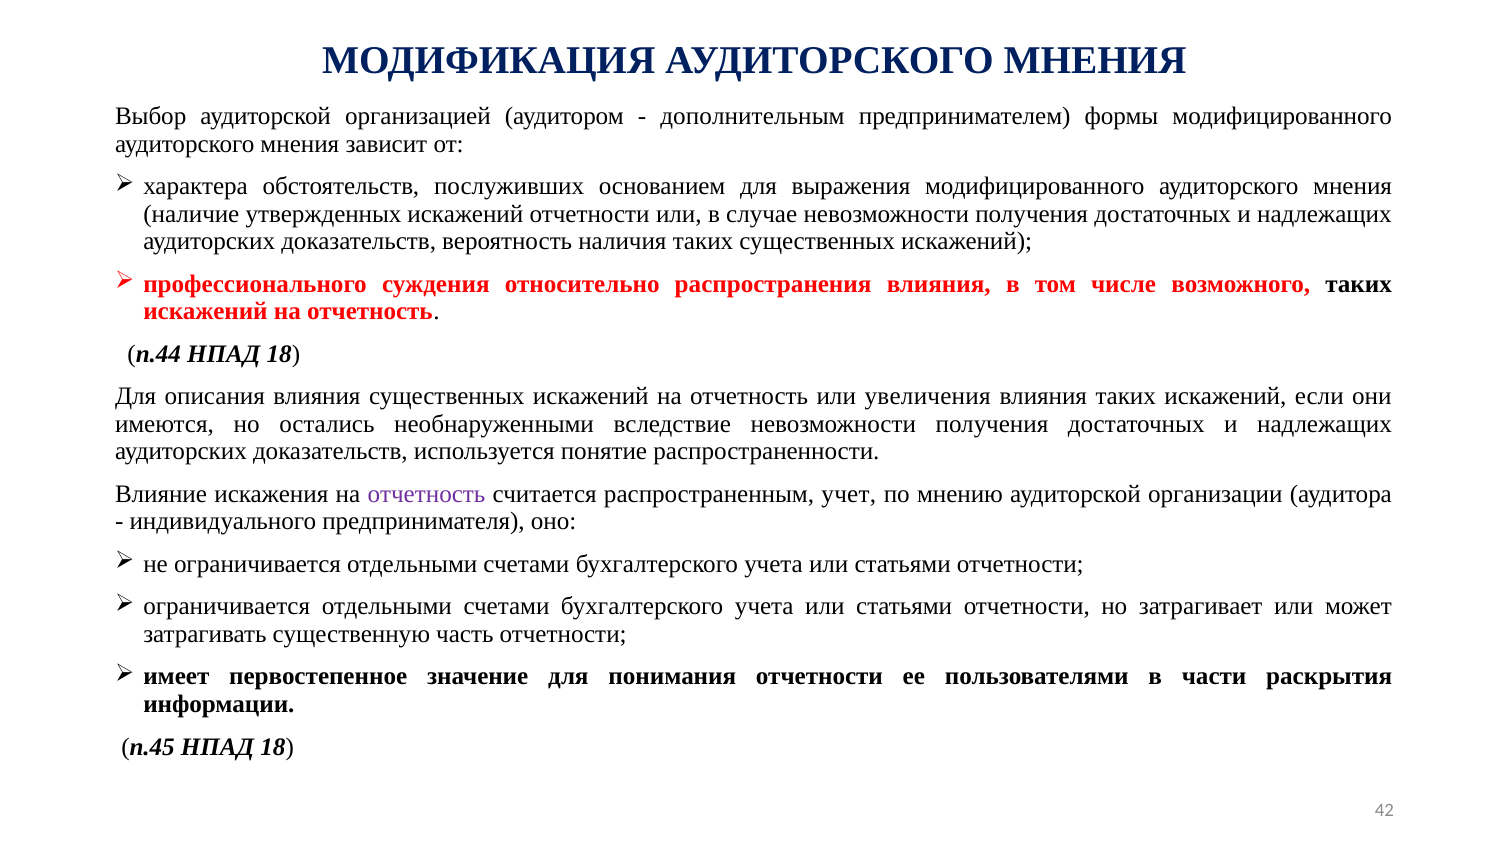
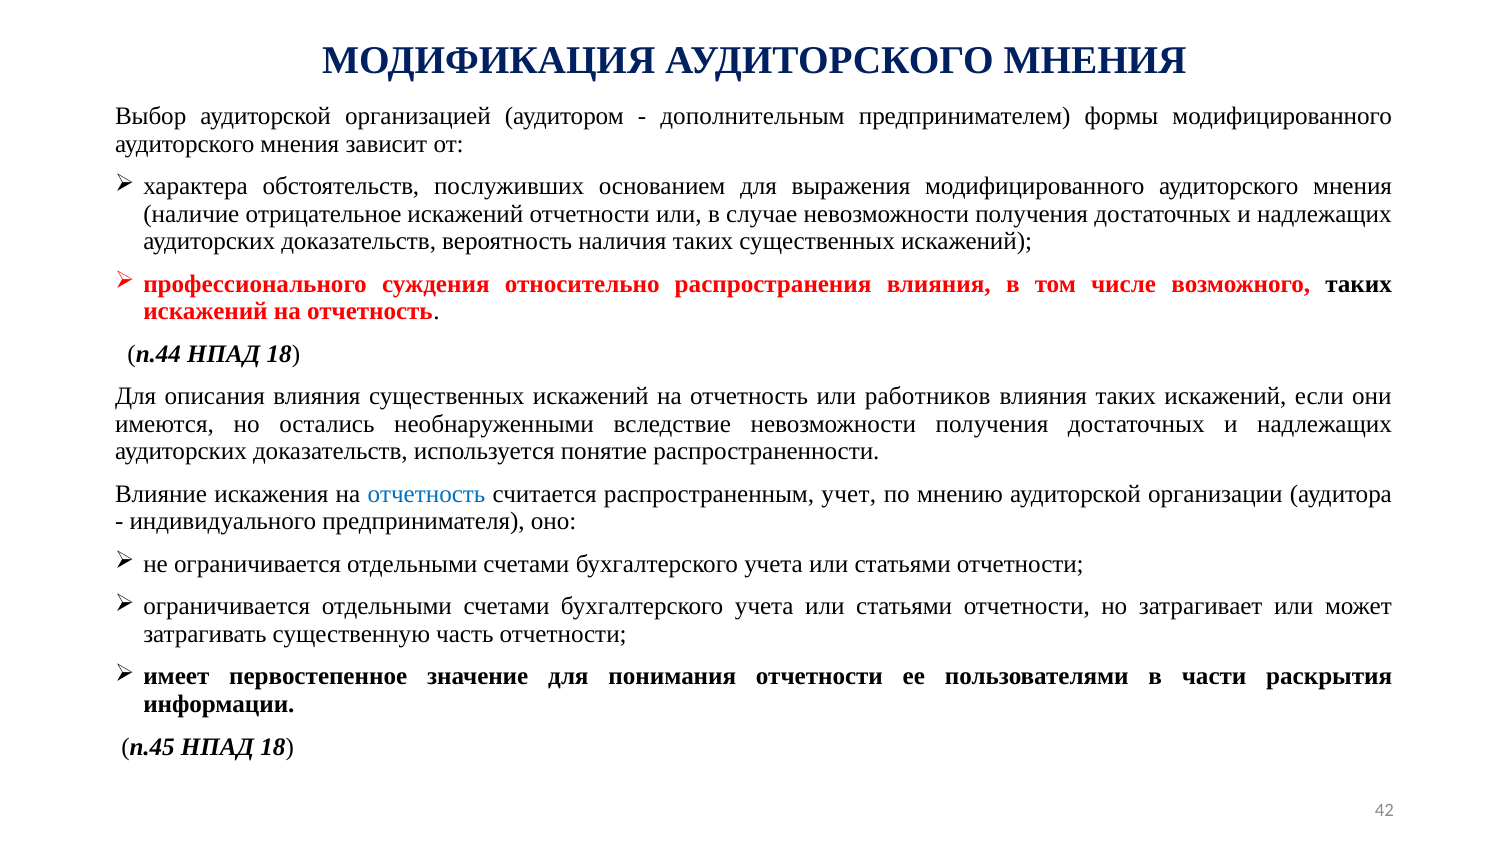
утвержденных: утвержденных -> отрицательное (324, 214)
увеличения: увеличения -> работников (928, 397)
отчетность colour: purple -> blue (426, 494)
